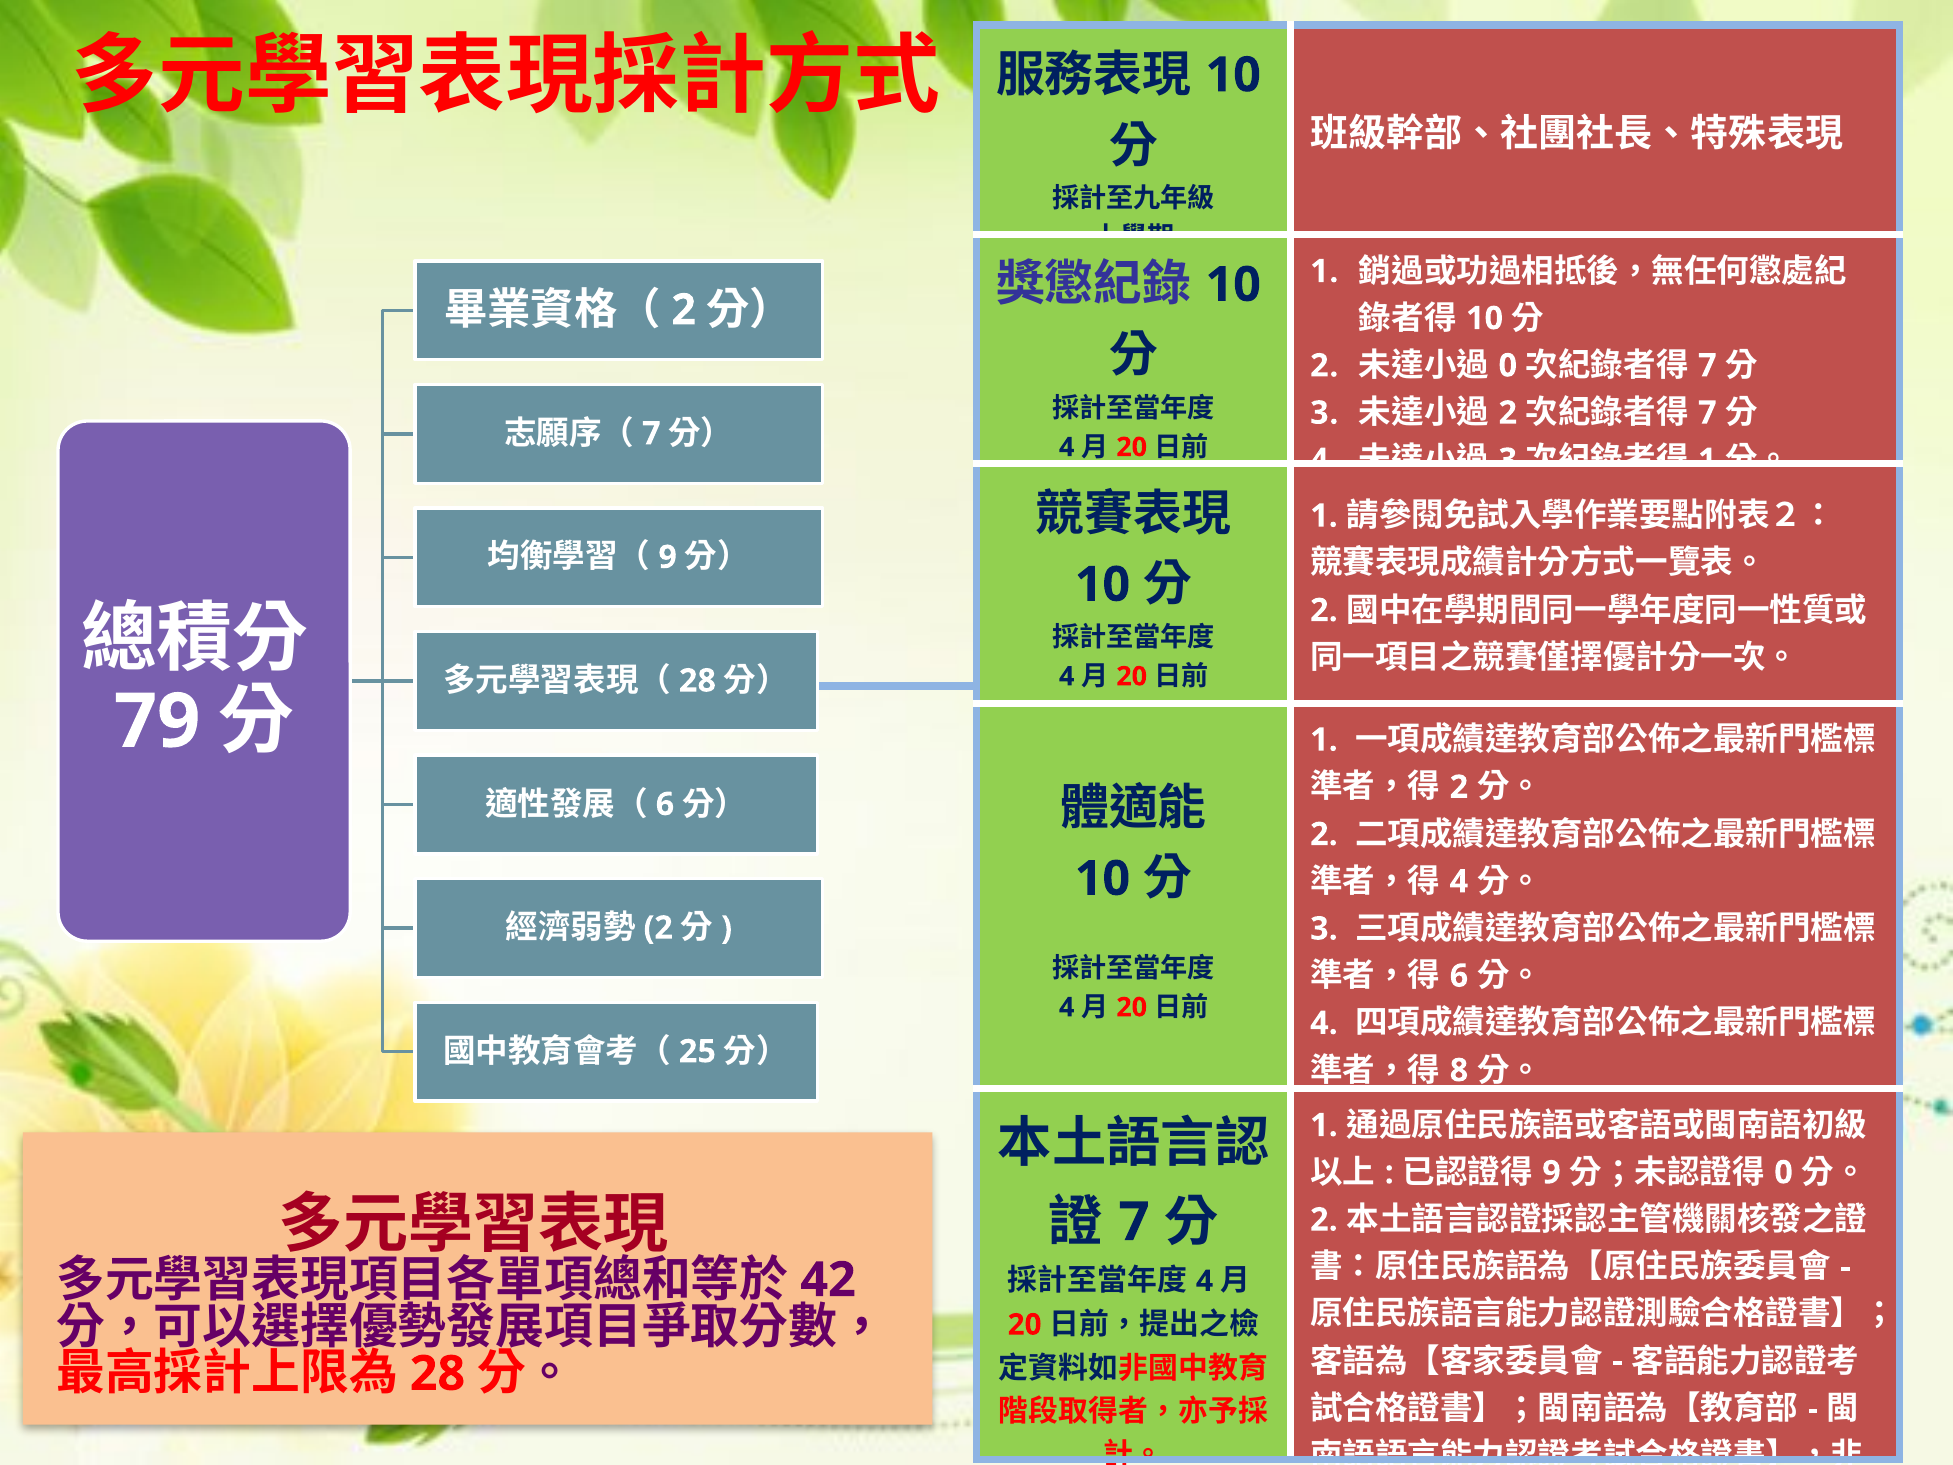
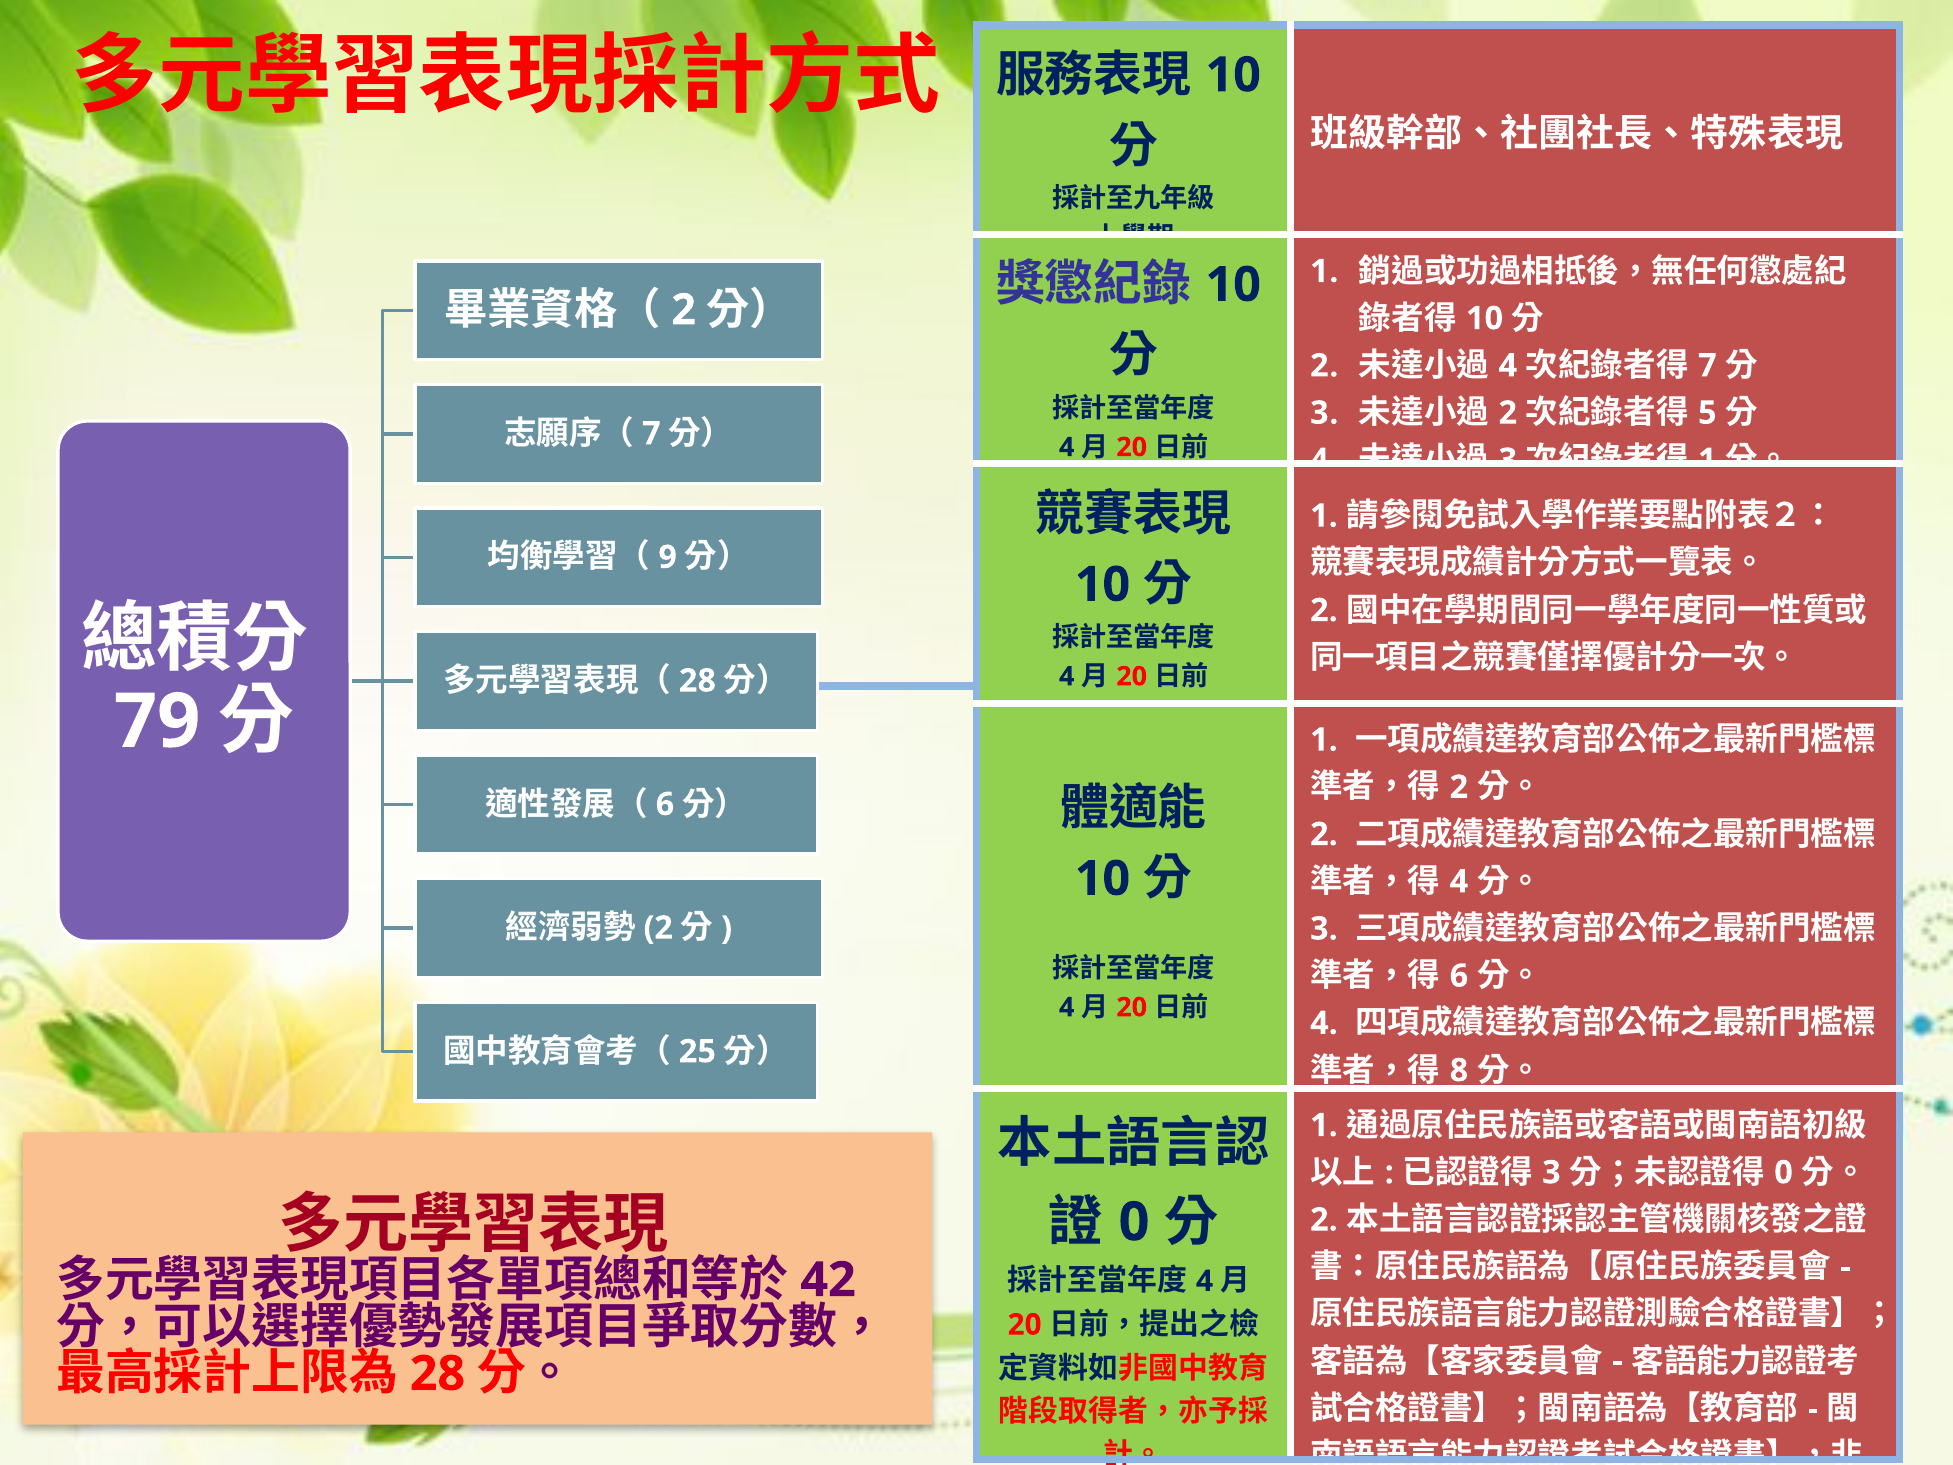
0: 0 -> 4 (1508, 366)
7: 7 -> 5 (1707, 413)
9: 9 -> 3 (1551, 1172)
7: 7 -> 0 (1134, 1222)
